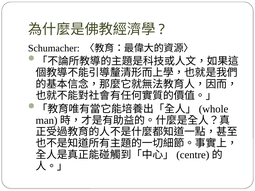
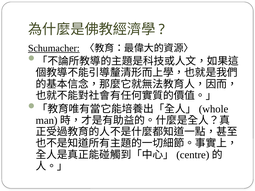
Schumacher underline: none -> present (54, 48)
